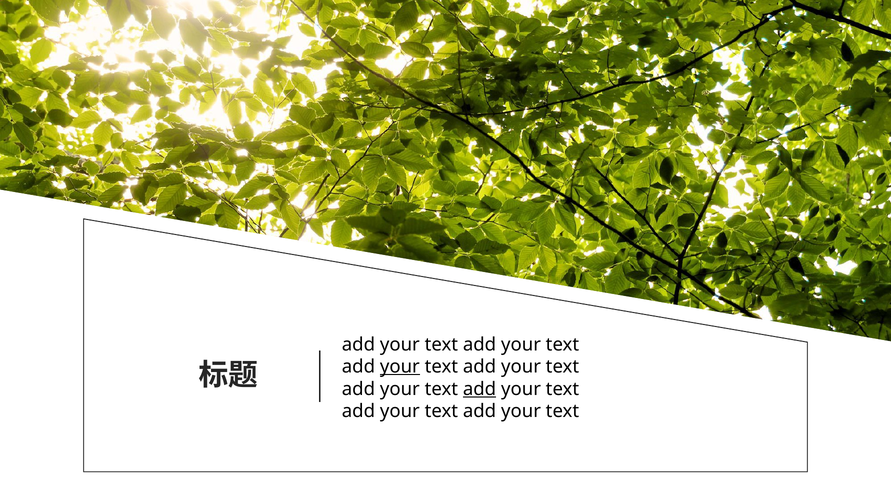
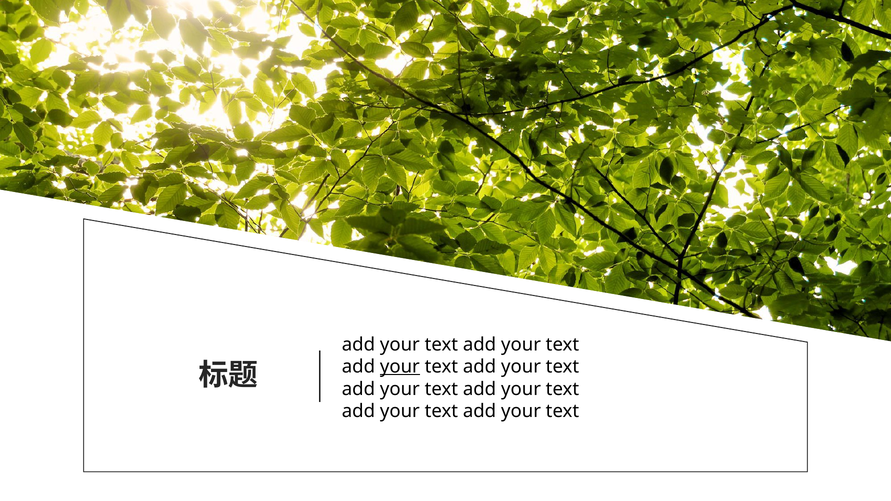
add underline: present -> none (480, 389)
